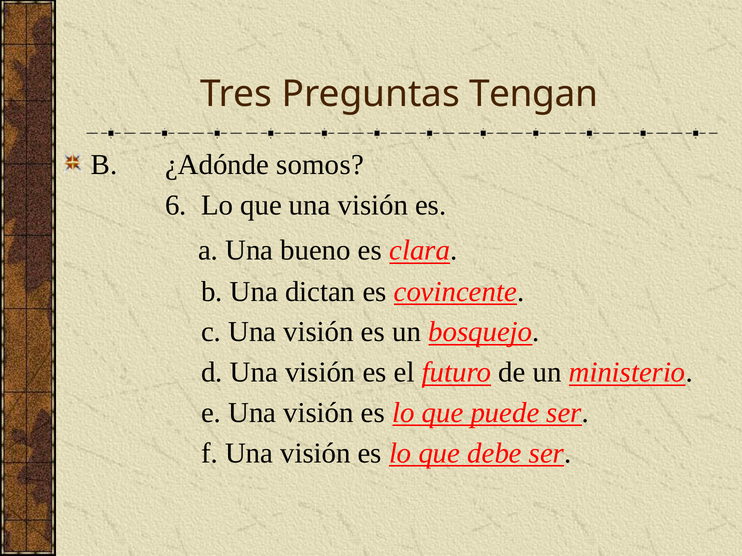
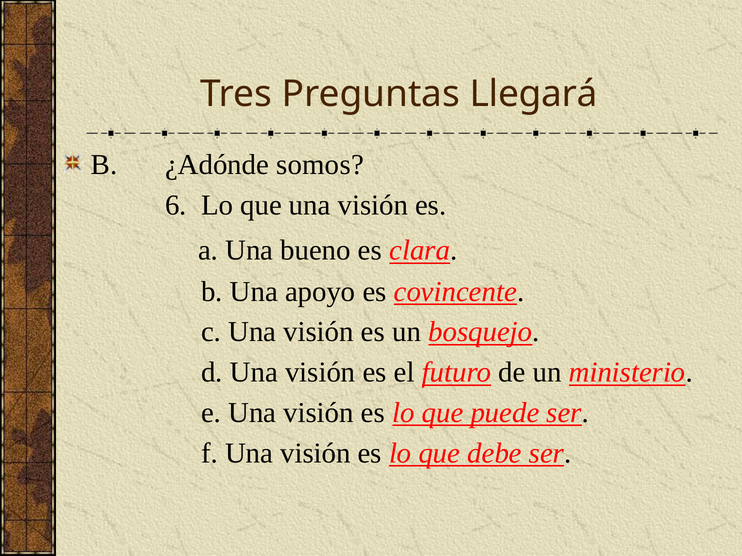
Tengan: Tengan -> Llegará (534, 94)
dictan: dictan -> apoyo (320, 292)
